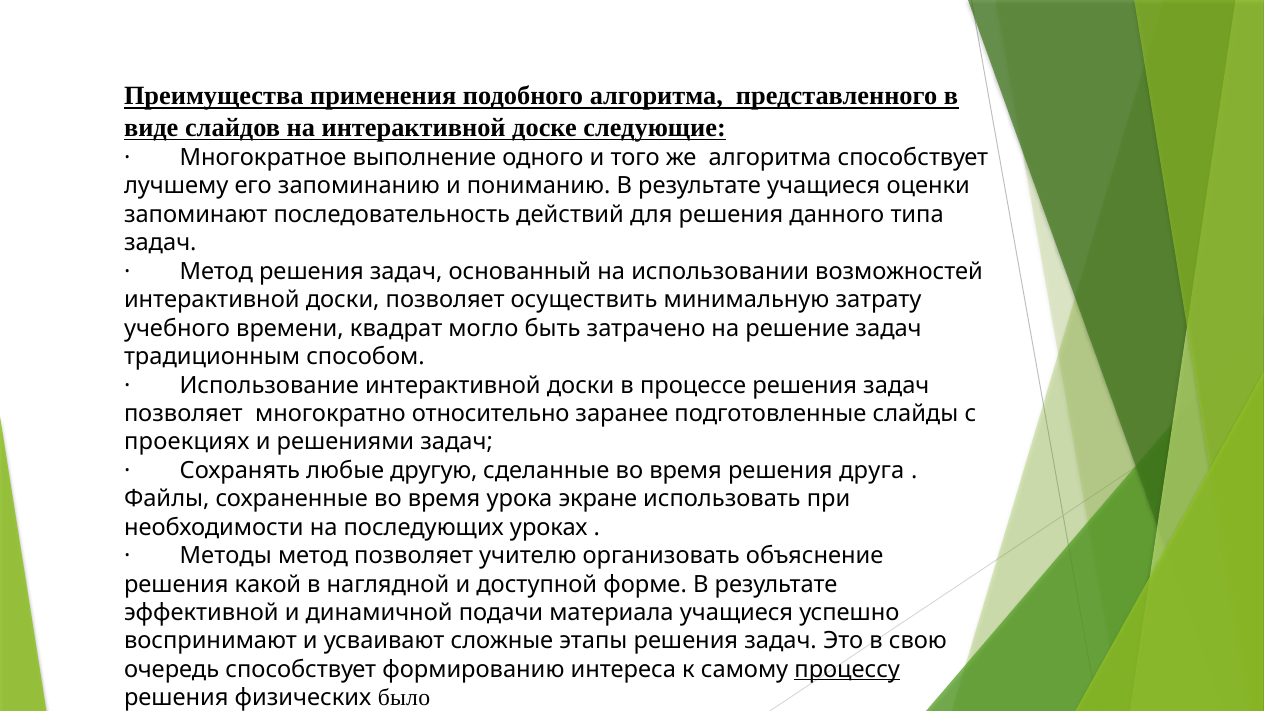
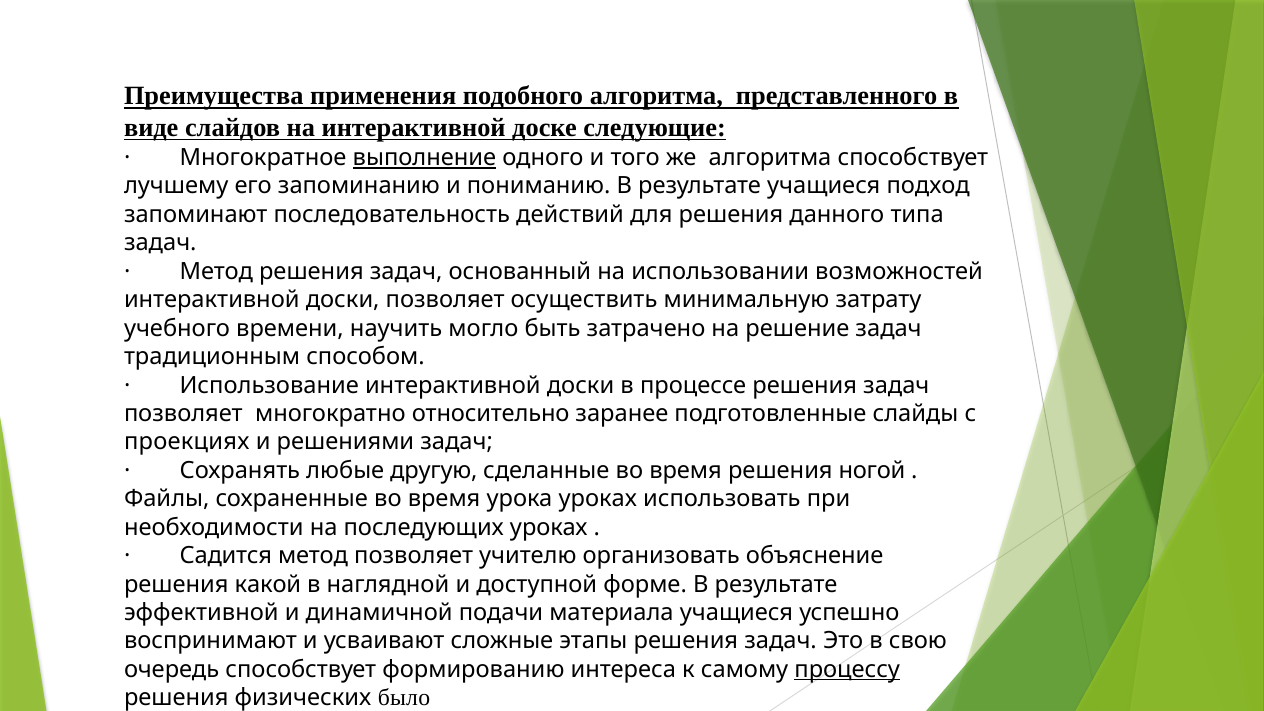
выполнение underline: none -> present (424, 158)
оценки: оценки -> подход (928, 186)
квадрат: квадрат -> научить (396, 328)
друга: друга -> ногой (872, 471)
урока экране: экране -> уроках (598, 499)
Методы: Методы -> Садится (226, 556)
